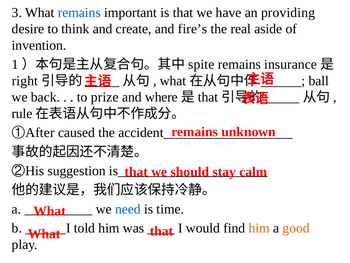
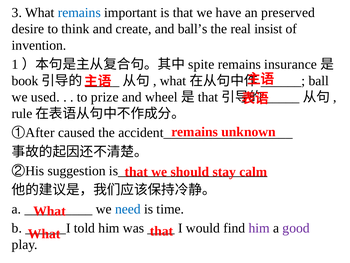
providing: providing -> preserved (288, 13)
fire’s: fire’s -> ball’s (193, 29)
aside: aside -> insist (268, 29)
right: right -> book (25, 81)
back: back -> used (45, 97)
where: where -> wheel (161, 97)
him colour: orange -> purple (259, 228)
good colour: orange -> purple (296, 228)
